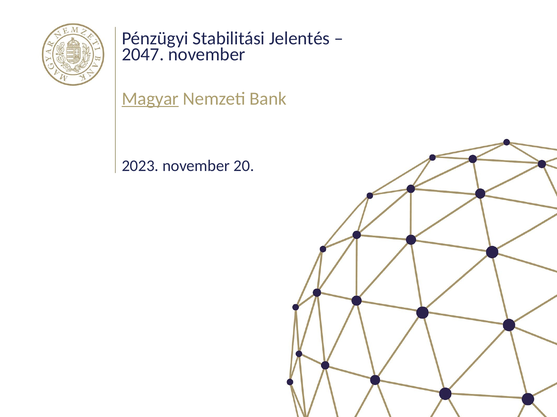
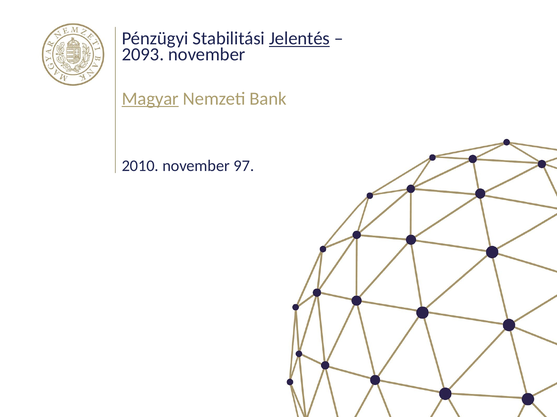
Jelentés underline: none -> present (299, 38)
2047: 2047 -> 2093 (143, 55)
2023: 2023 -> 2010 (140, 166)
20: 20 -> 97 (244, 166)
